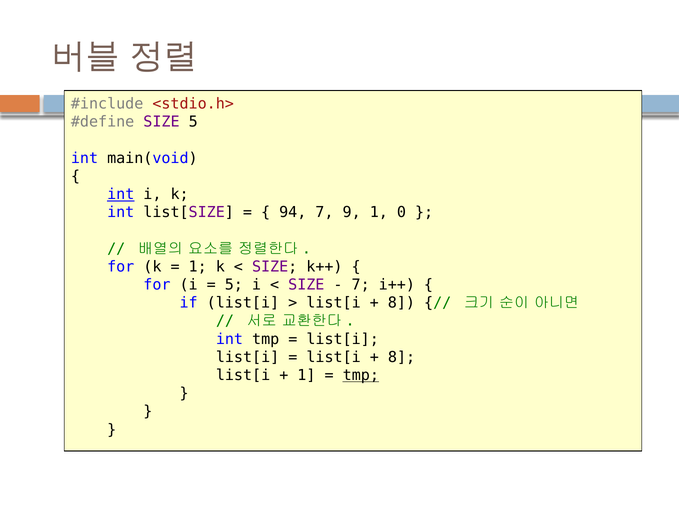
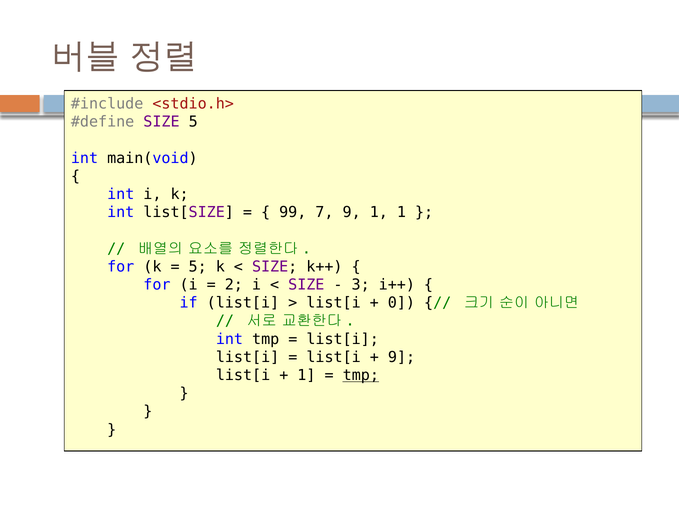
int underline: present -> none (121, 194)
94: 94 -> 99 (293, 213)
1 0: 0 -> 1 (401, 213)
1: 1 -> 5 (198, 267)
5: 5 -> 2 (234, 285)
7: 7 -> 3 (361, 285)
8: 8 -> 0 (401, 303)
8: 8 -> 9 (402, 357)
